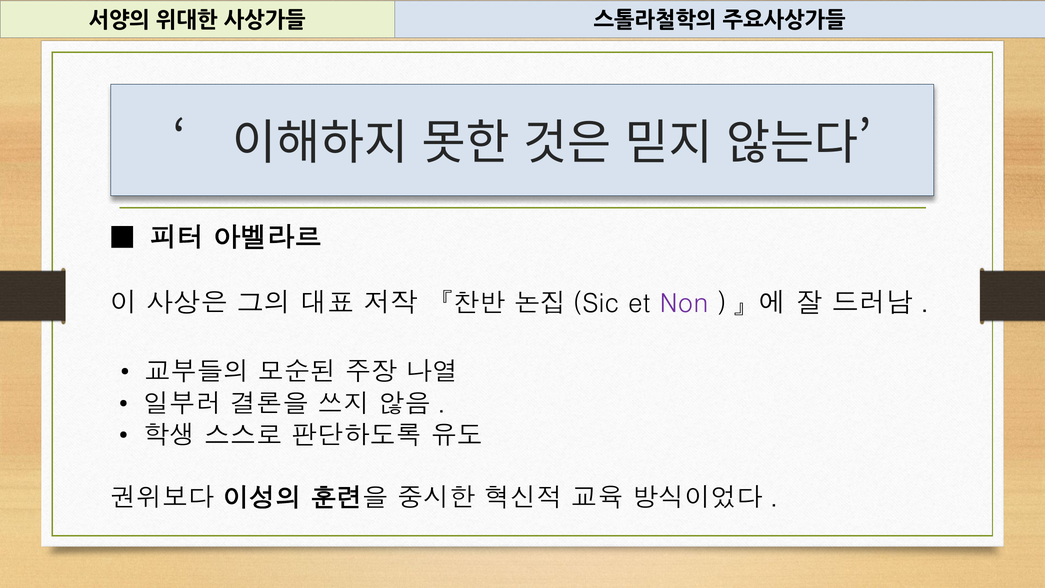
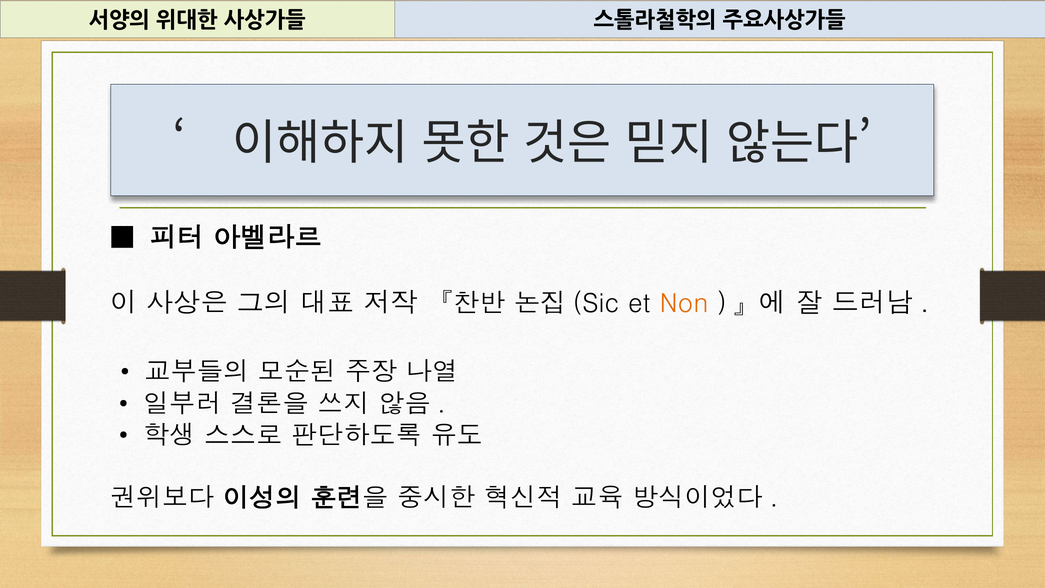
Non colour: purple -> orange (684, 303)
